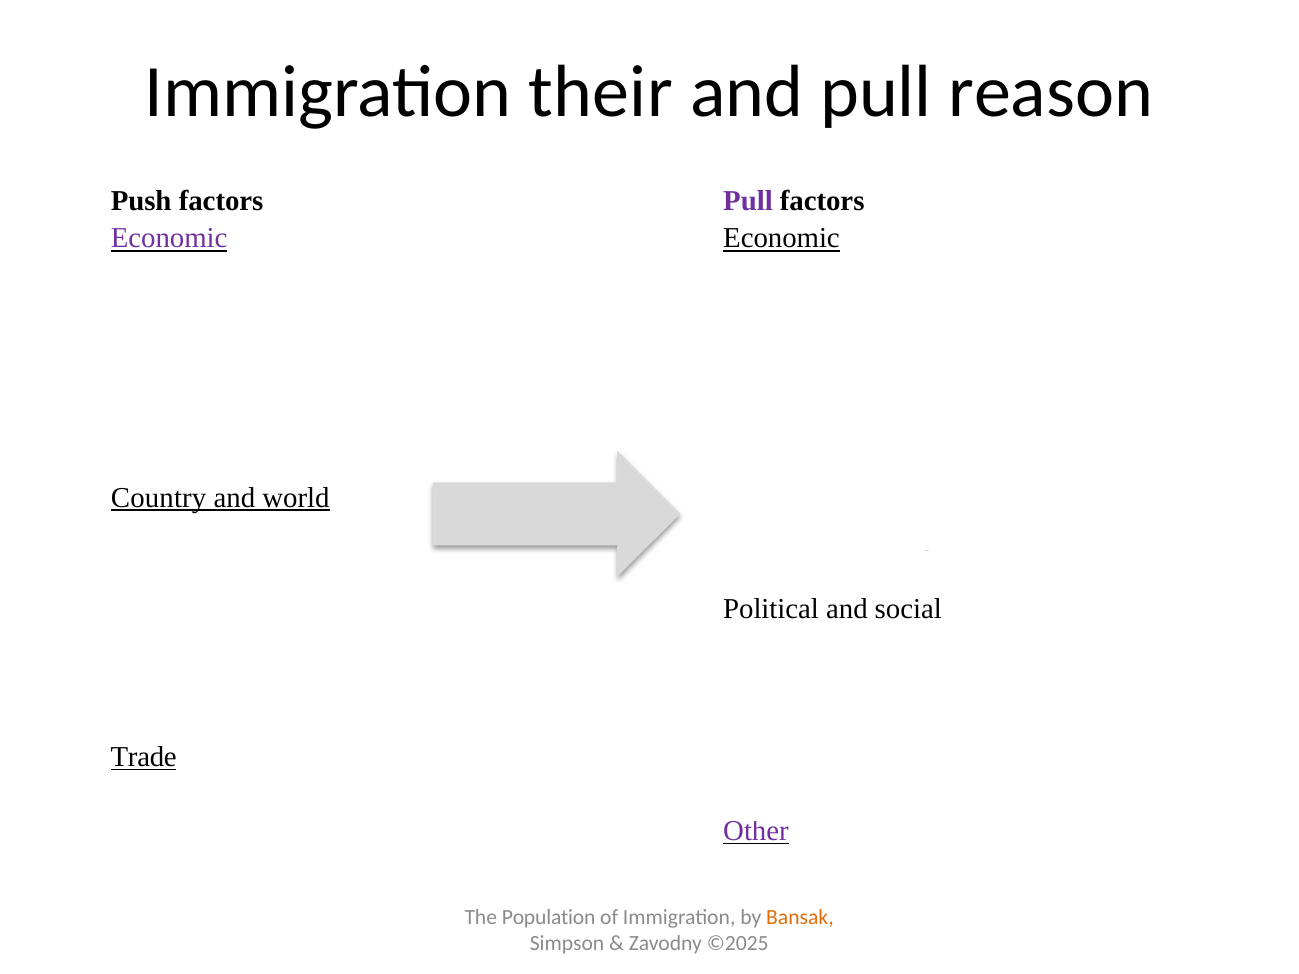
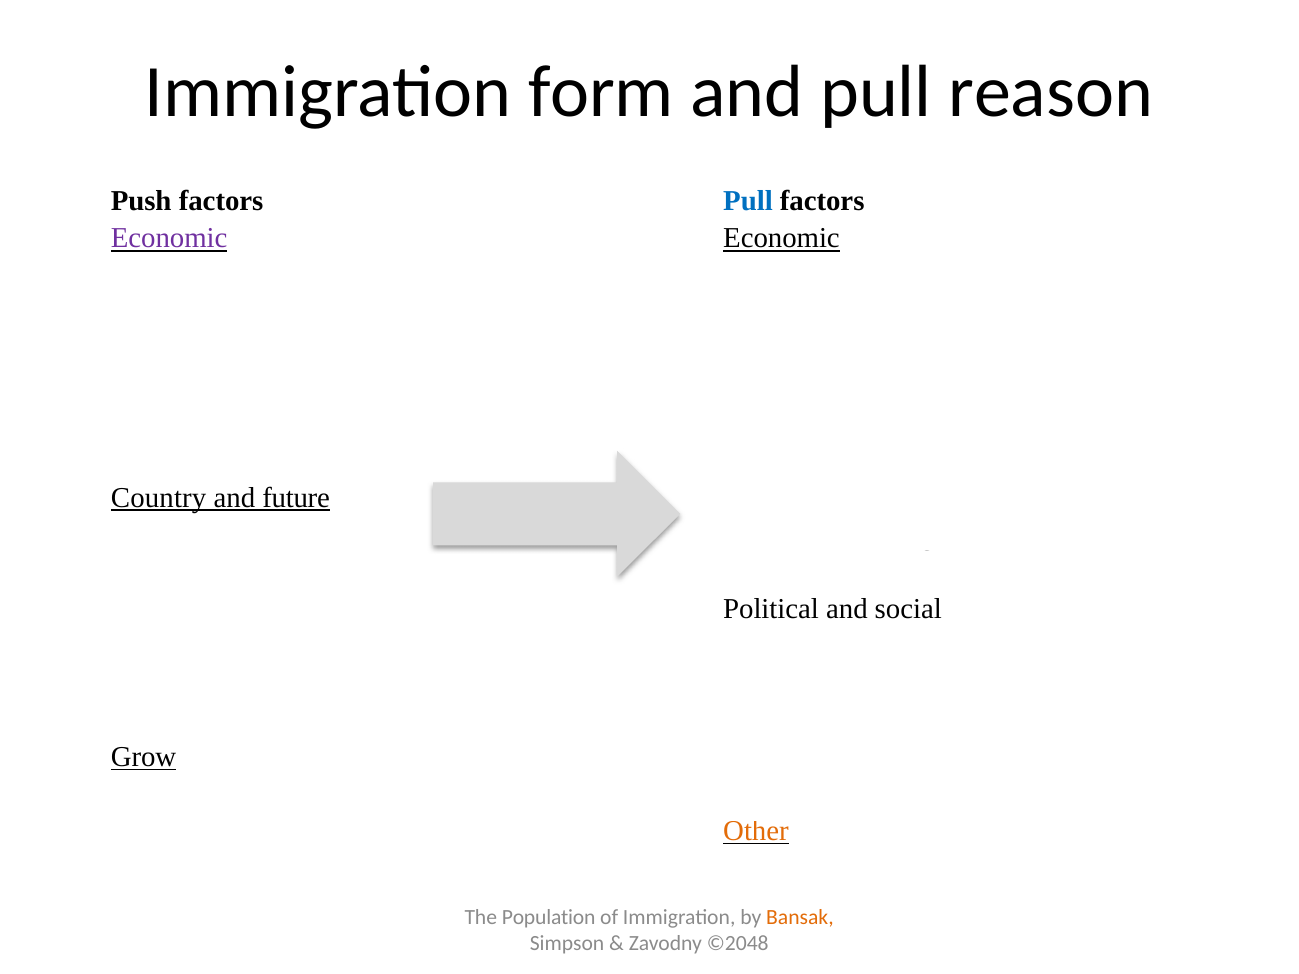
their: their -> form (601, 92)
Pull colour: purple -> blue (748, 201)
world: world -> future (296, 498)
Trade: Trade -> Grow (144, 757)
Other colour: purple -> orange (756, 831)
©2025: ©2025 -> ©2048 (738, 943)
